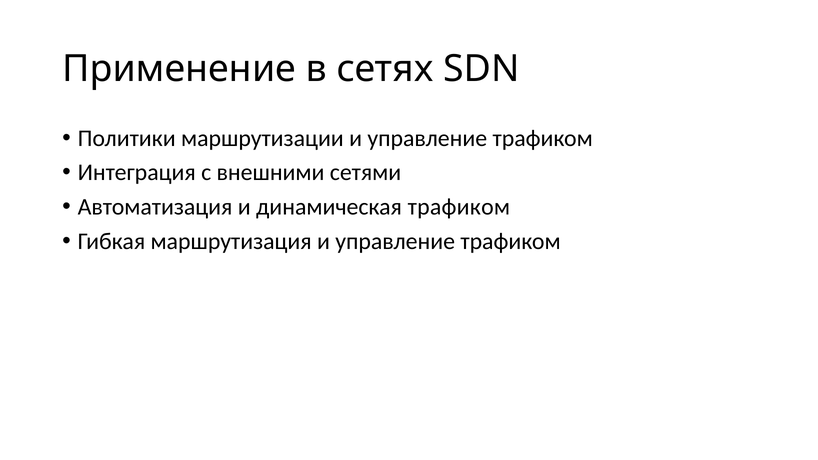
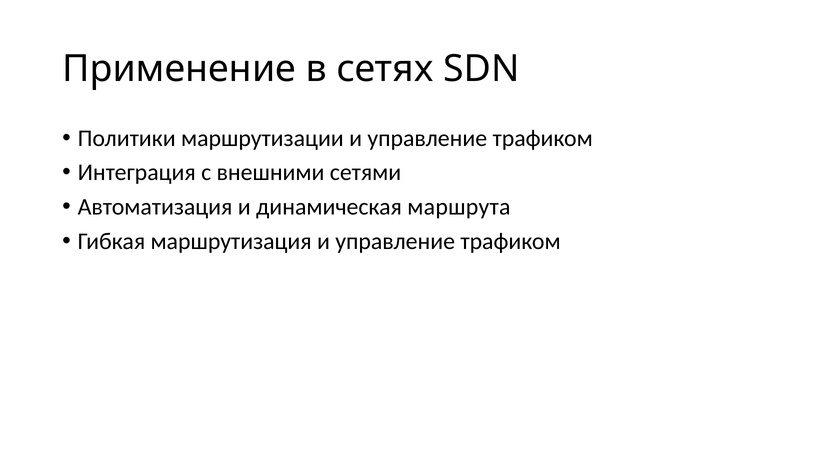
динамическая трафиком: трафиком -> маршрута (459, 207)
